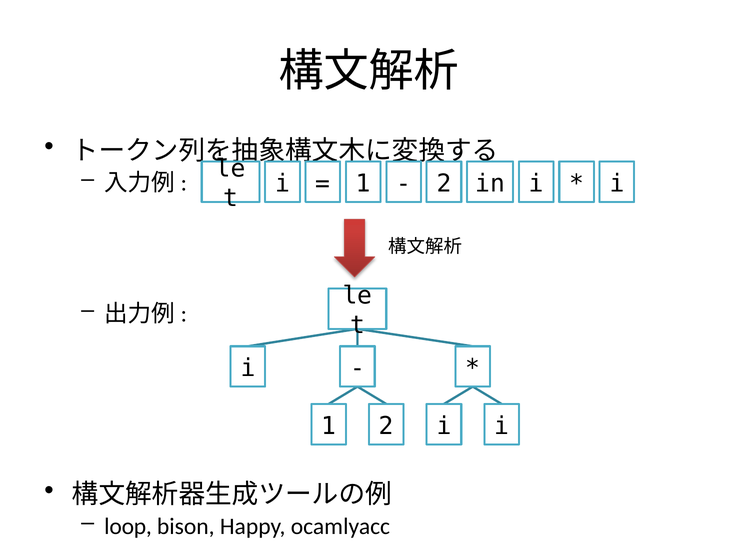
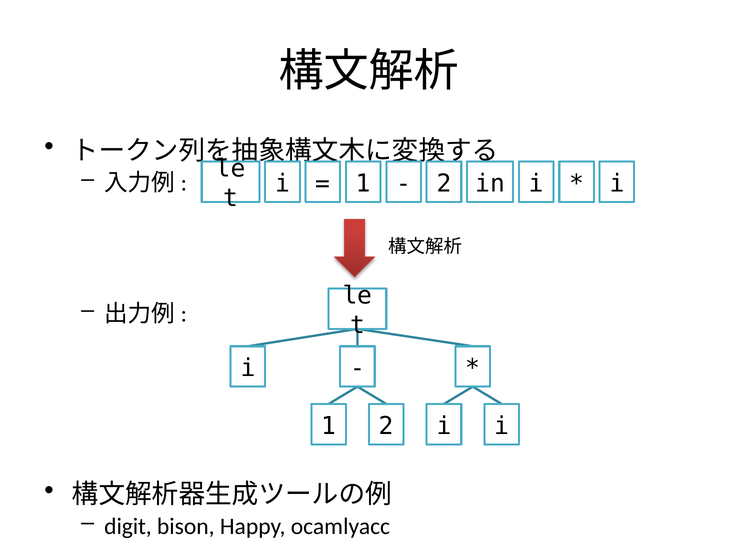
loop: loop -> digit (128, 526)
